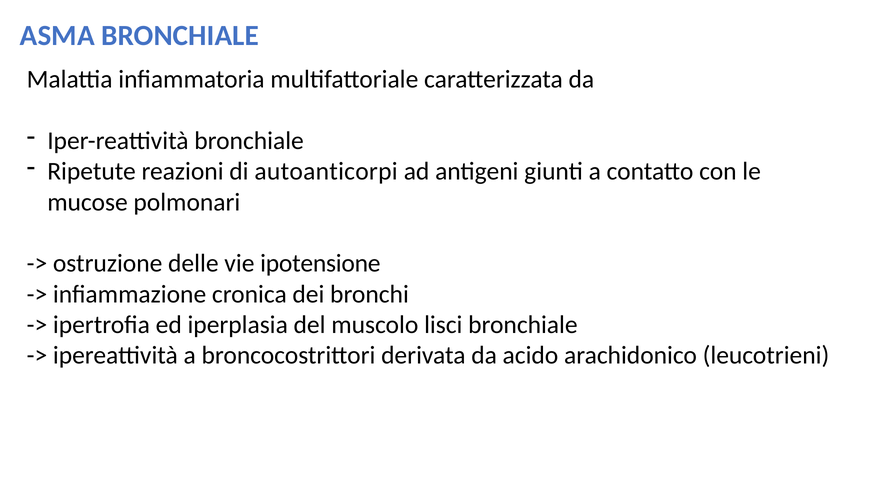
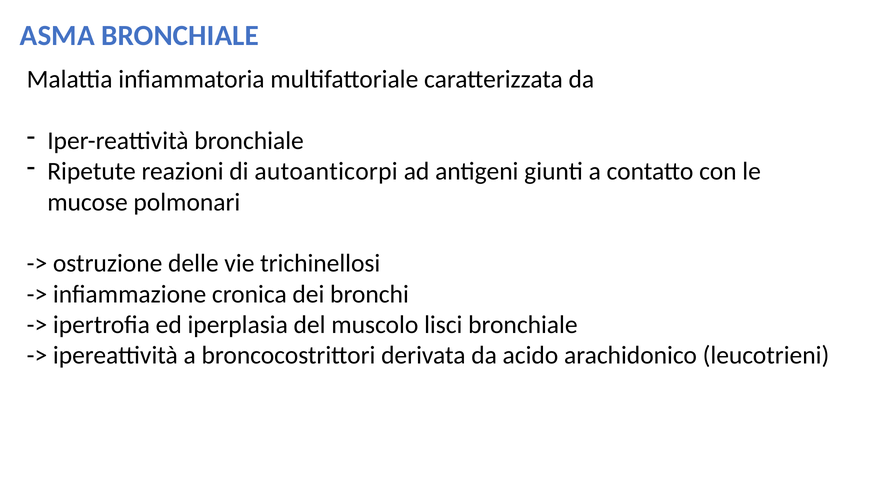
ipotensione: ipotensione -> trichinellosi (320, 263)
